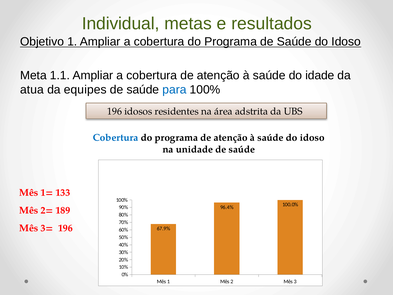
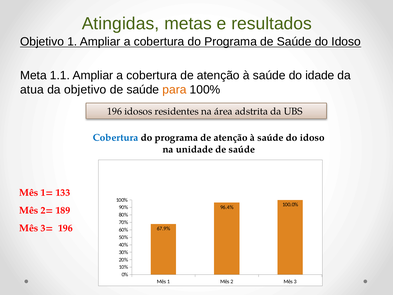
Individual: Individual -> Atingidas (121, 23)
da equipes: equipes -> objetivo (85, 90)
para colour: blue -> orange (174, 90)
